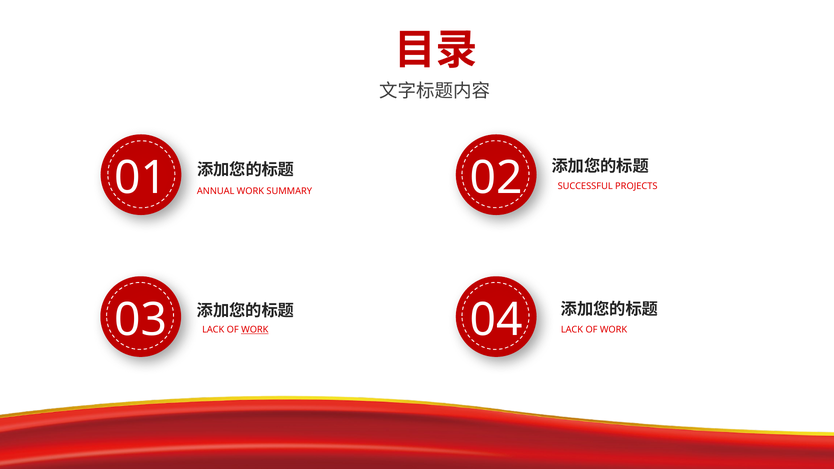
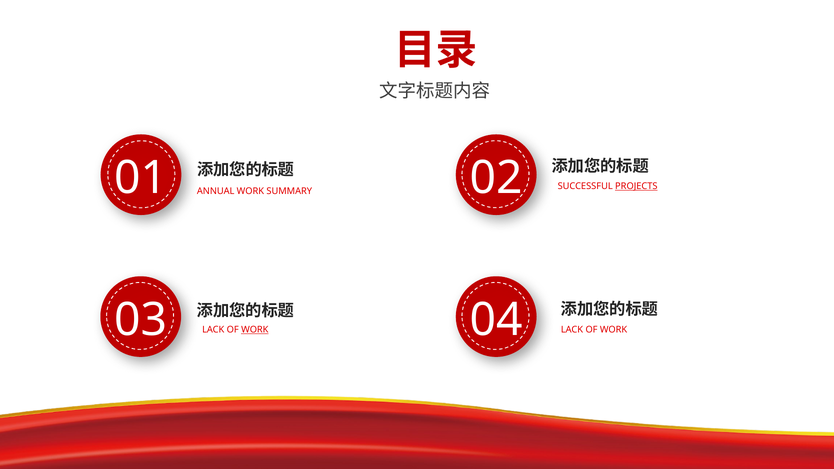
PROJECTS underline: none -> present (636, 186)
